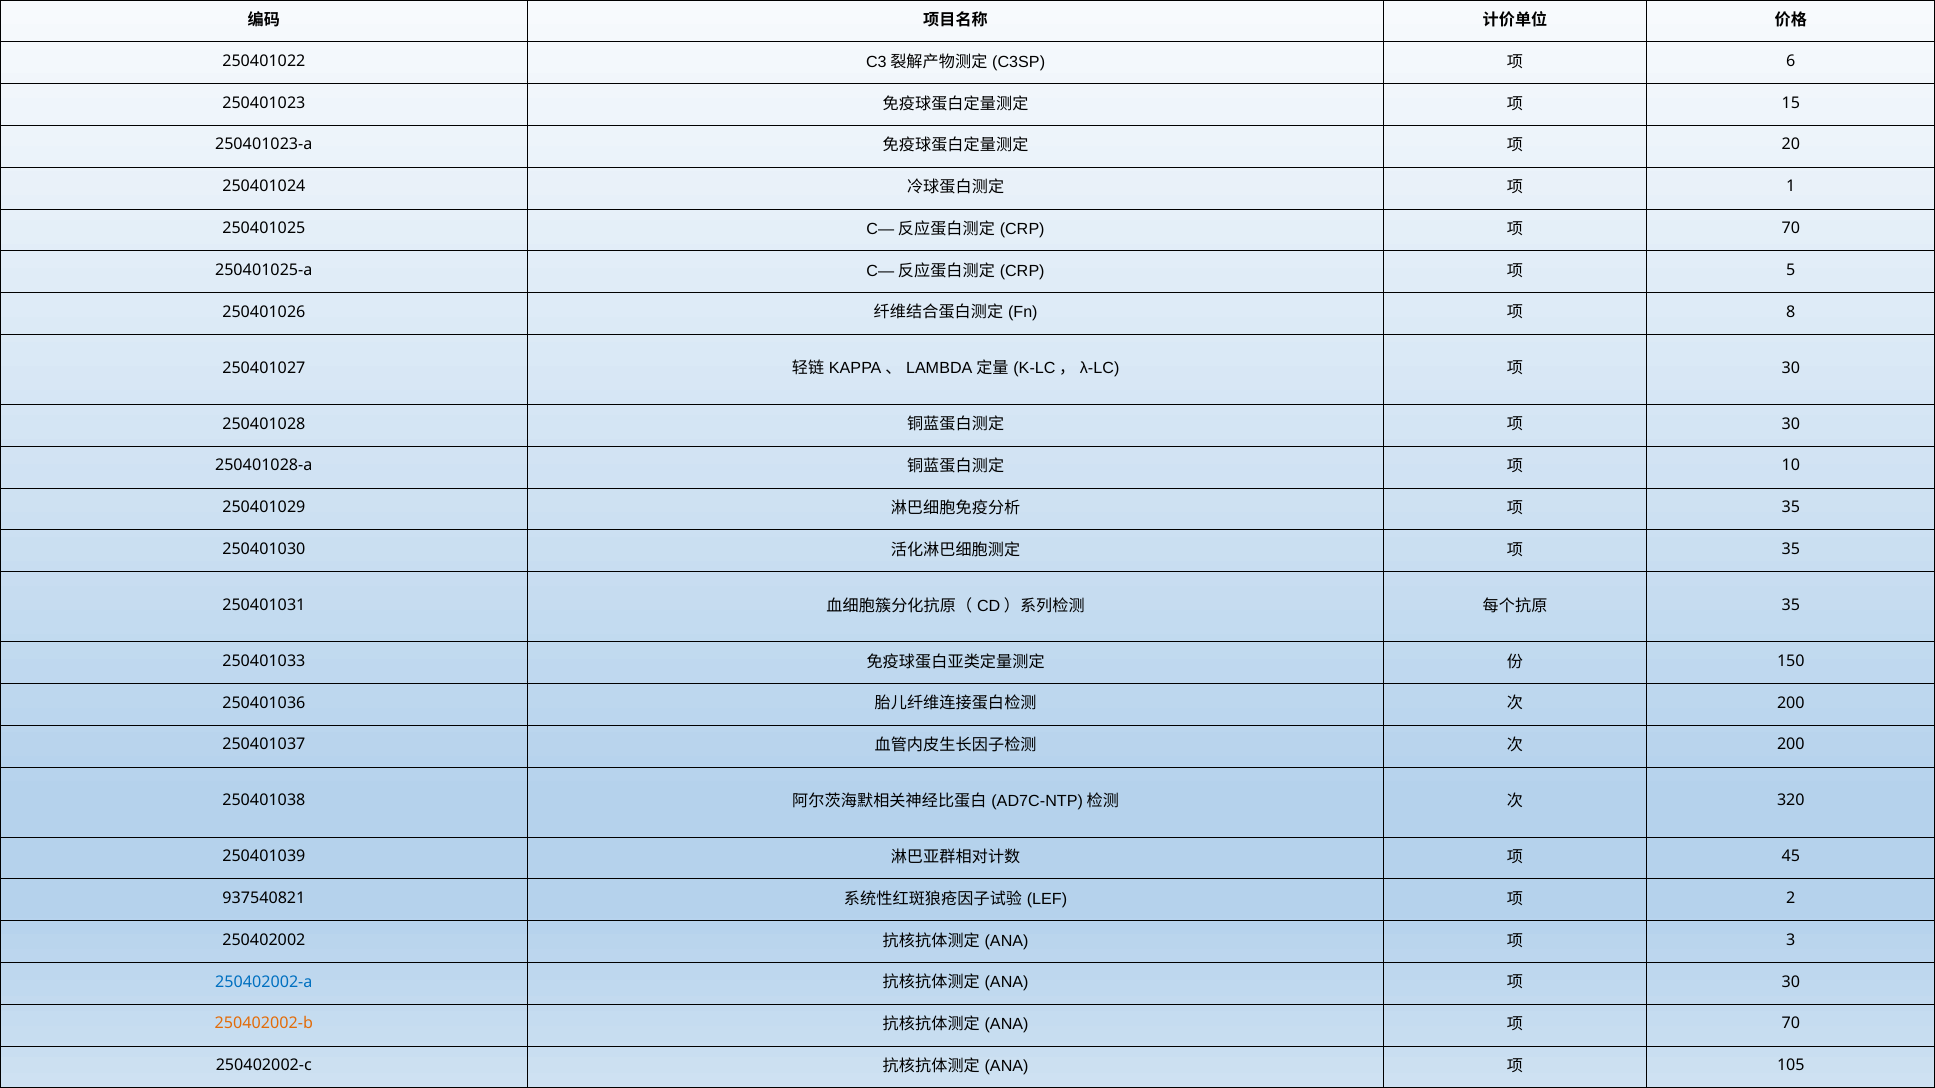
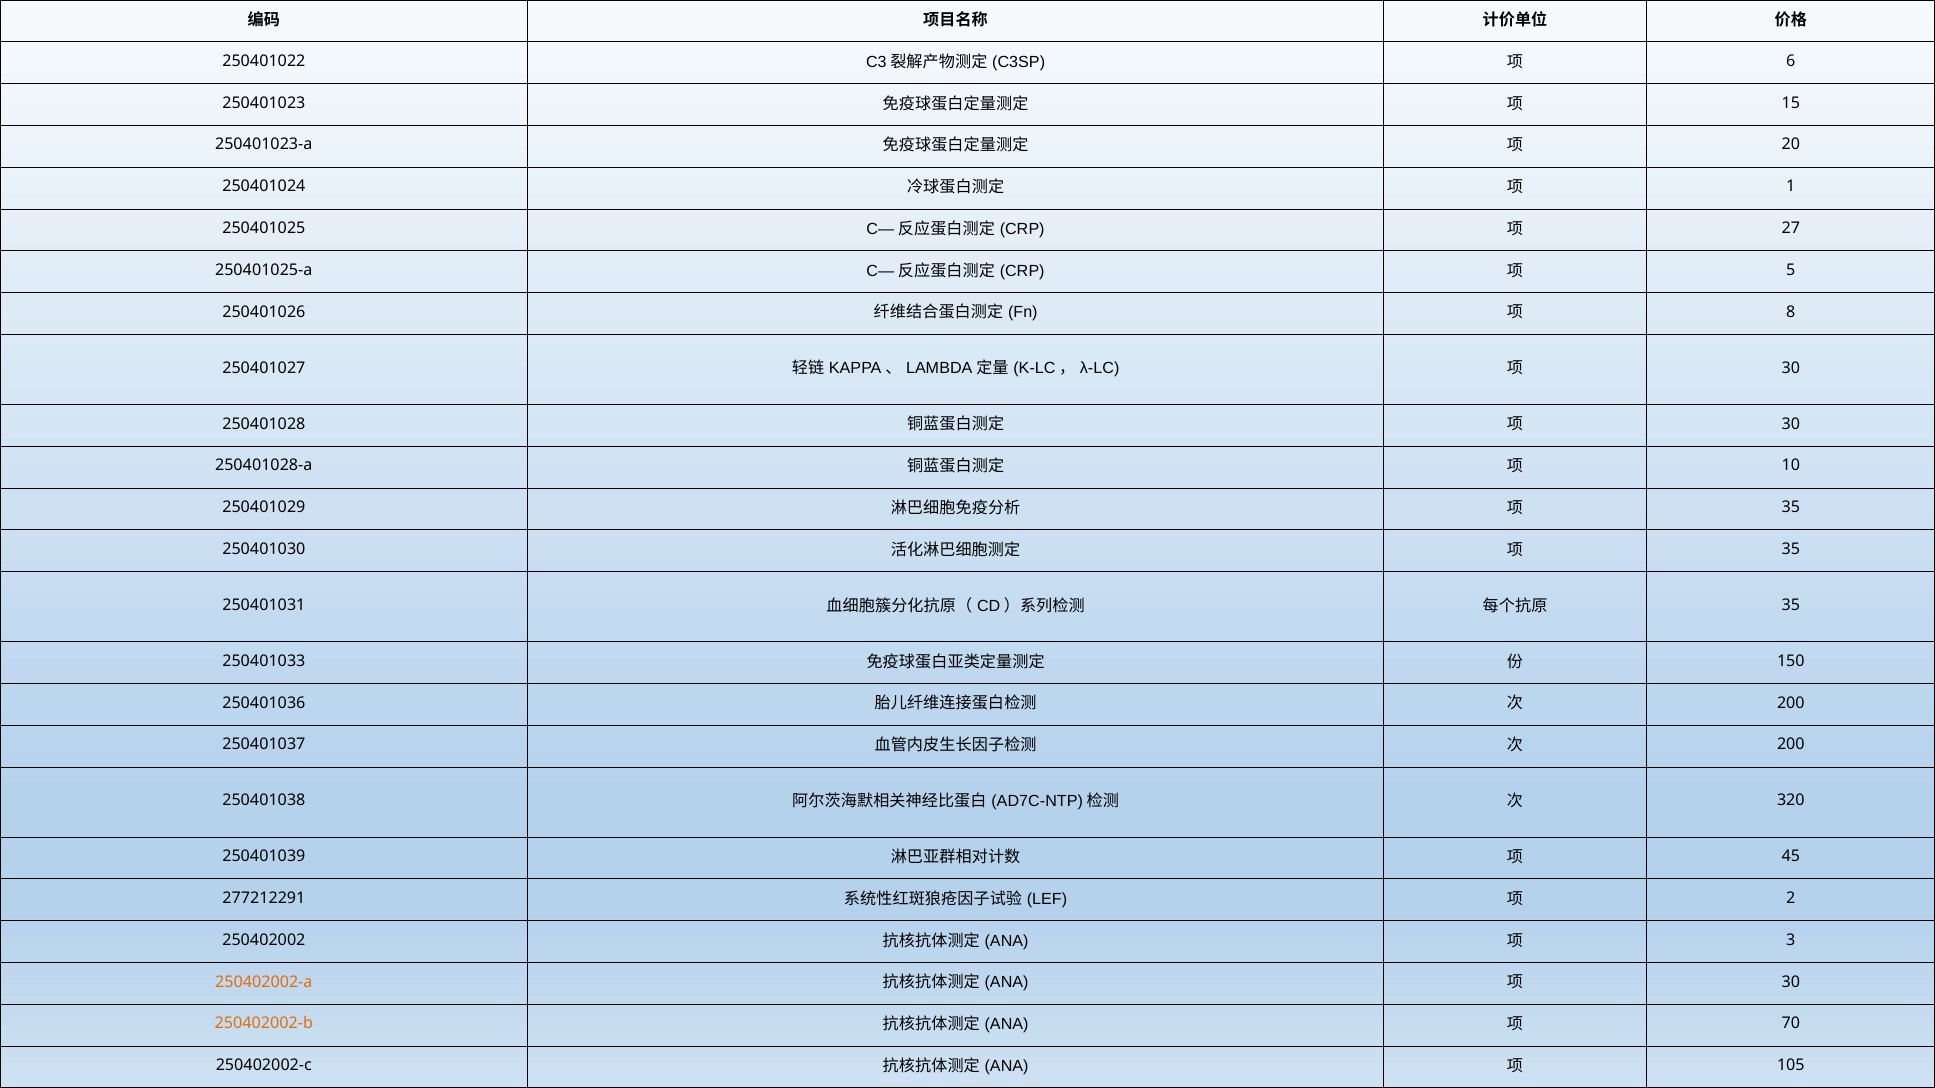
70: 70 -> 27 (1791, 228)
937540821: 937540821 -> 277212291 (264, 898)
250402002-a colour: blue -> orange (264, 982)
